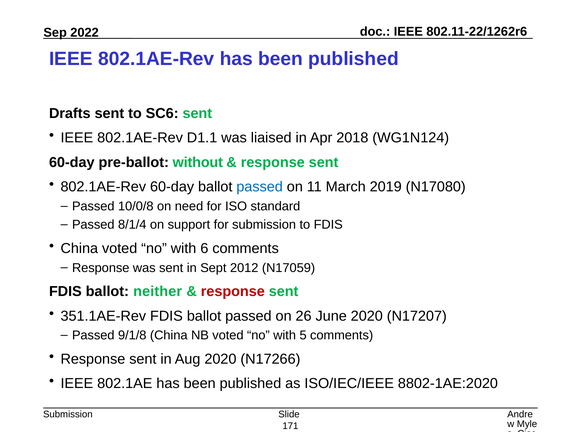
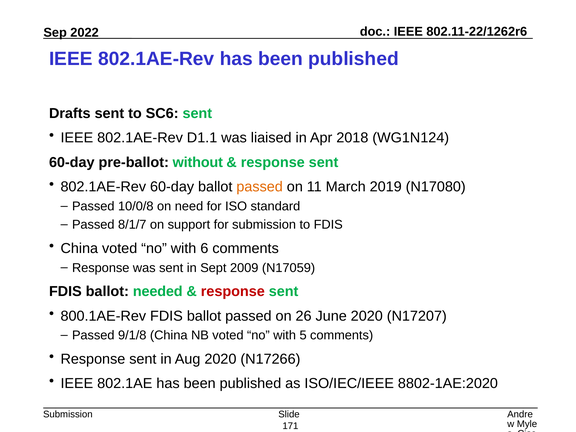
passed colour: blue -> orange (260, 187)
8/1/4: 8/1/4 -> 8/1/7 (132, 225)
2012: 2012 -> 2009 (244, 268)
neither: neither -> needed (158, 291)
351.1AE-Rev: 351.1AE-Rev -> 800.1AE-Rev (103, 316)
